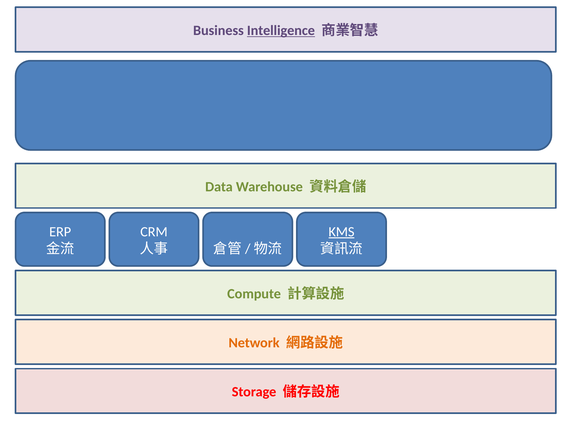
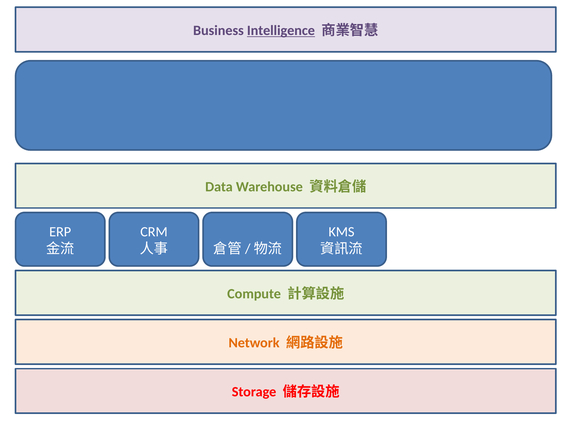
KMS underline: present -> none (341, 232)
